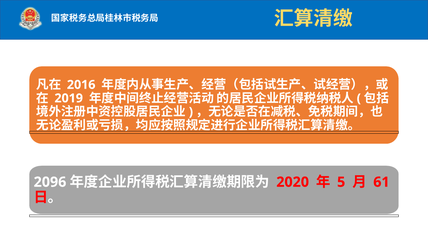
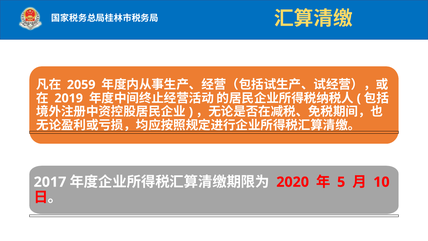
2016: 2016 -> 2059 (81, 85)
2096: 2096 -> 2017 (50, 182)
61: 61 -> 10 (381, 182)
